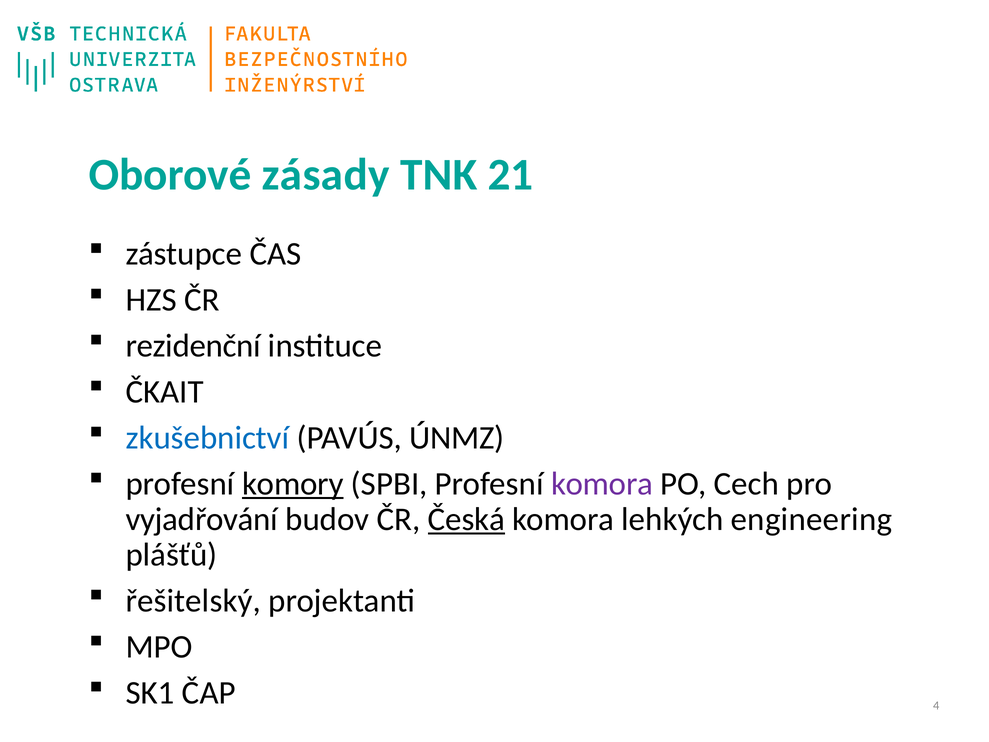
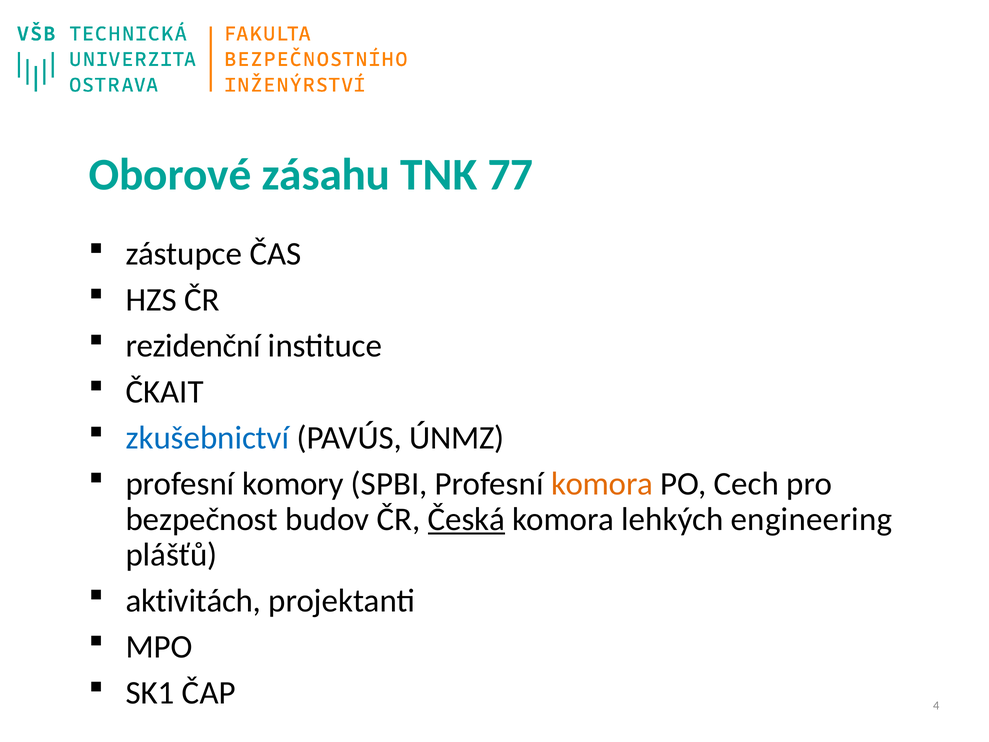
zásady: zásady -> zásahu (326, 175)
21: 21 -> 77 (510, 175)
komory underline: present -> none (293, 484)
komora colour: purple -> orange (602, 484)
vyjadřování: vyjadřování -> bezpečnost (202, 519)
řešitelský: řešitelský -> aktivitách (193, 601)
